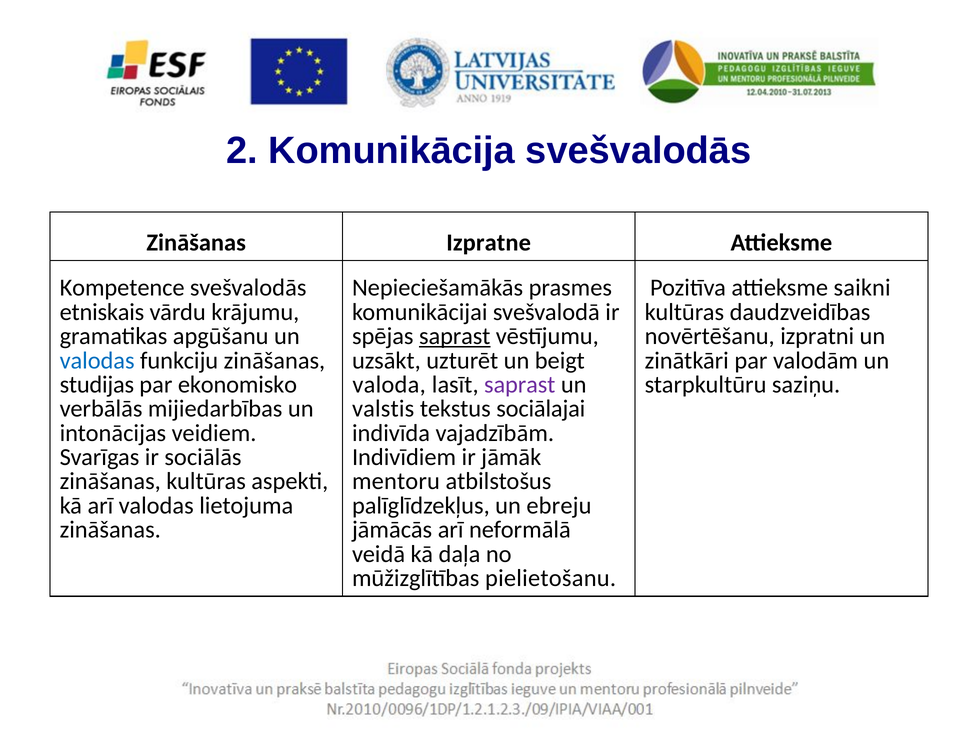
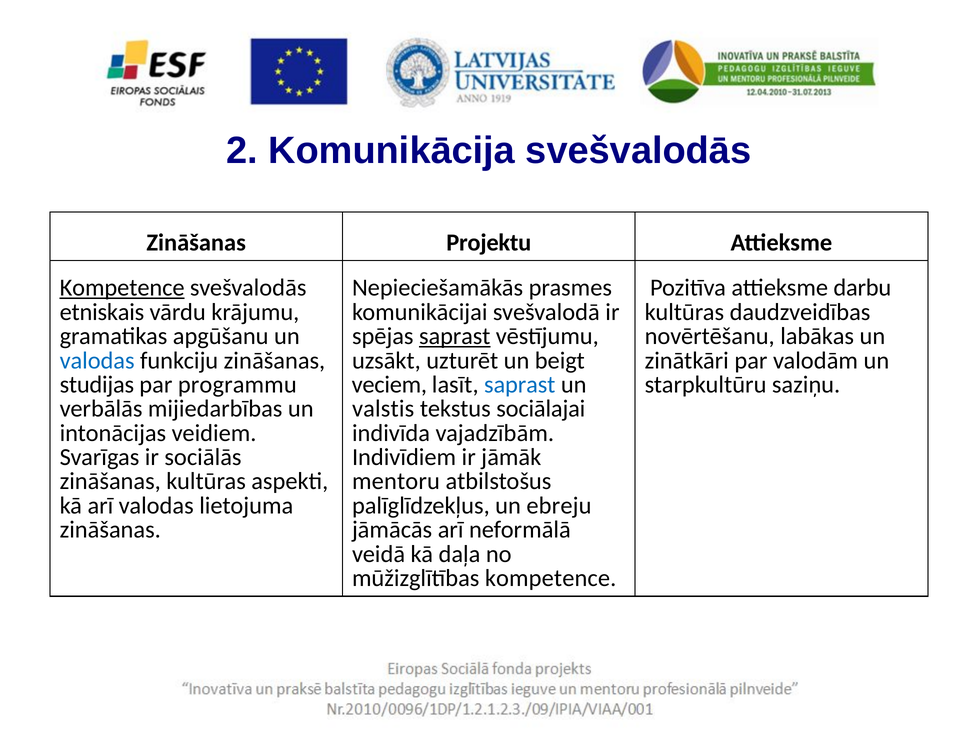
Izpratne: Izpratne -> Projektu (489, 242)
Kompetence underline: none -> present (122, 288)
saikni: saikni -> darbu (862, 288)
izpratni: izpratni -> labākas (817, 336)
ekonomisko: ekonomisko -> programmu (237, 384)
valoda: valoda -> veciem (389, 384)
saprast colour: purple -> blue (520, 384)
mūžizglītības pielietošanu: pielietošanu -> kompetence (551, 578)
